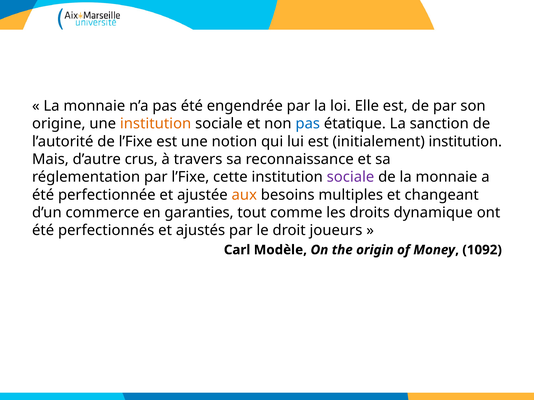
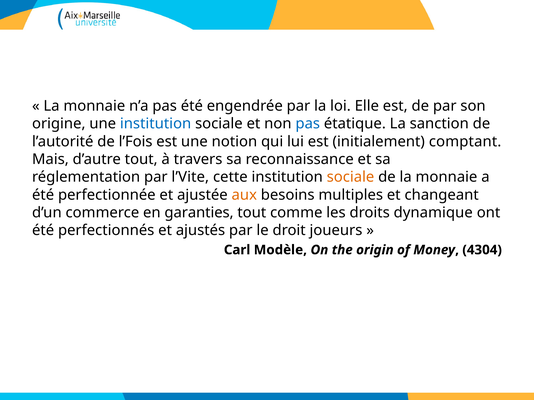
institution colour: orange -> blue (156, 124)
de l’Fixe: l’Fixe -> l’Fois (136, 142)
initialement institution: institution -> comptant (465, 142)
d’autre crus: crus -> tout (141, 159)
par l’Fixe: l’Fixe -> l’Vite (190, 177)
sociale colour: purple -> orange (350, 177)
1092: 1092 -> 4304 (482, 250)
